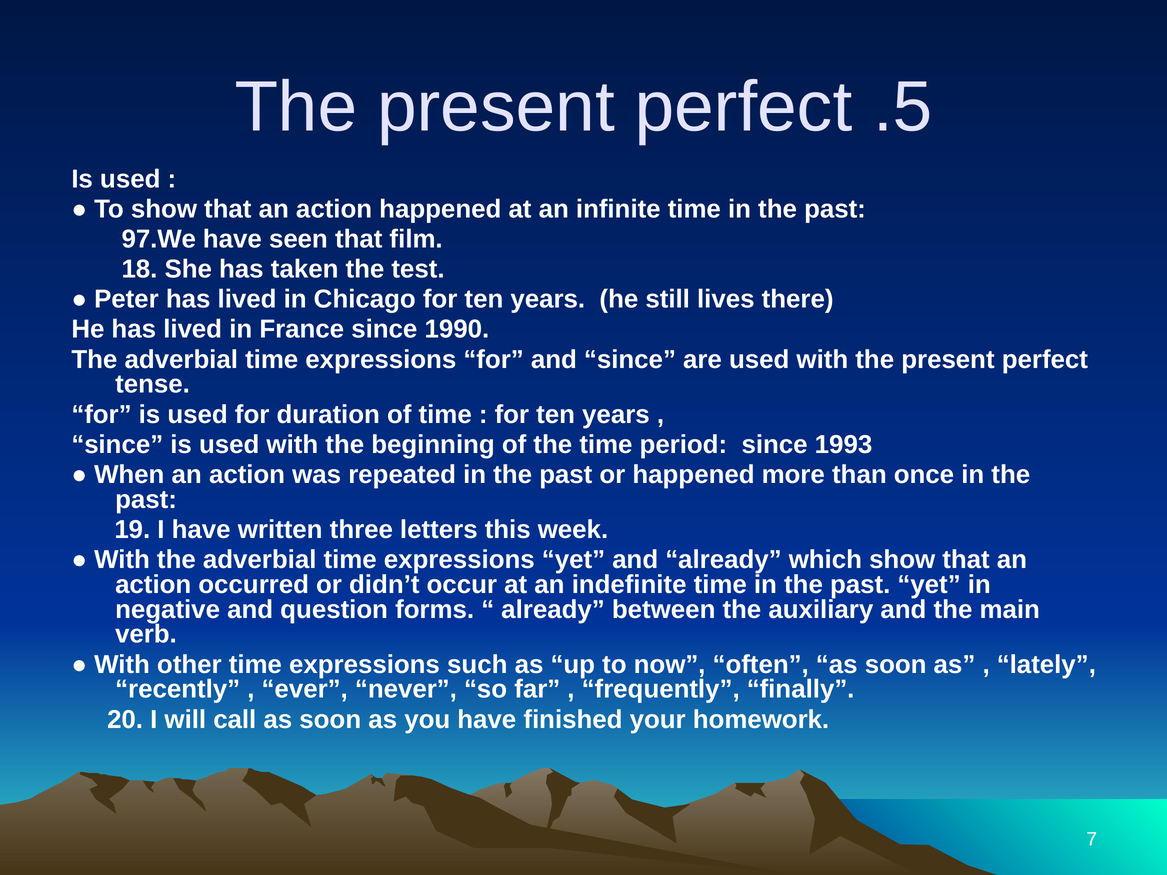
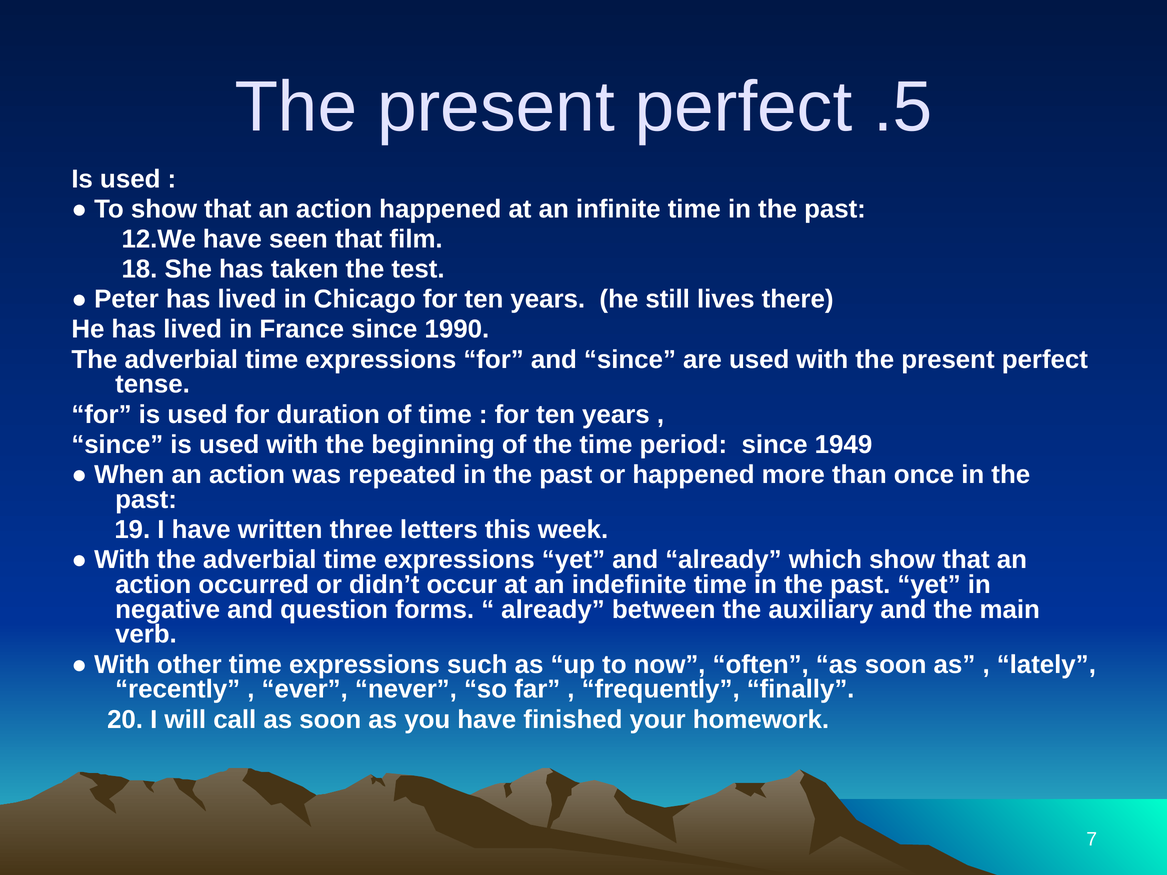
97.We: 97.We -> 12.We (159, 239)
1993: 1993 -> 1949 (844, 445)
